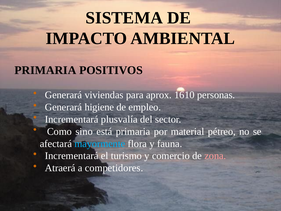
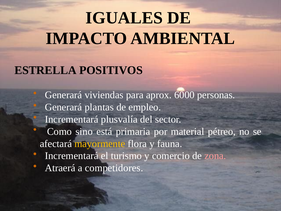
SISTEMA: SISTEMA -> IGUALES (124, 18)
PRIMARIA: PRIMARIA -> ESTRELLA (45, 70)
1610: 1610 -> 6000 (184, 95)
higiene: higiene -> plantas (99, 107)
mayormente colour: light blue -> yellow (100, 143)
